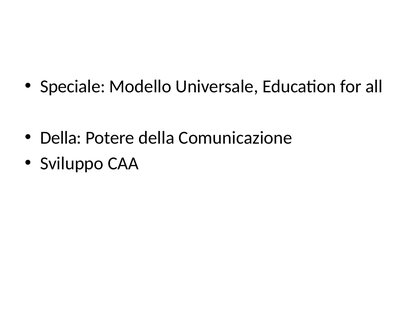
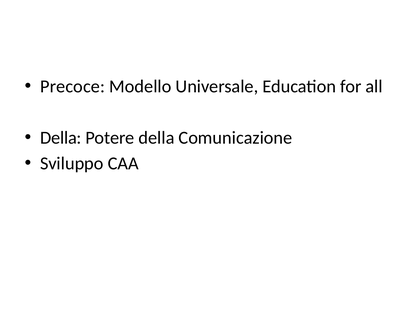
Speciale: Speciale -> Precoce (73, 86)
